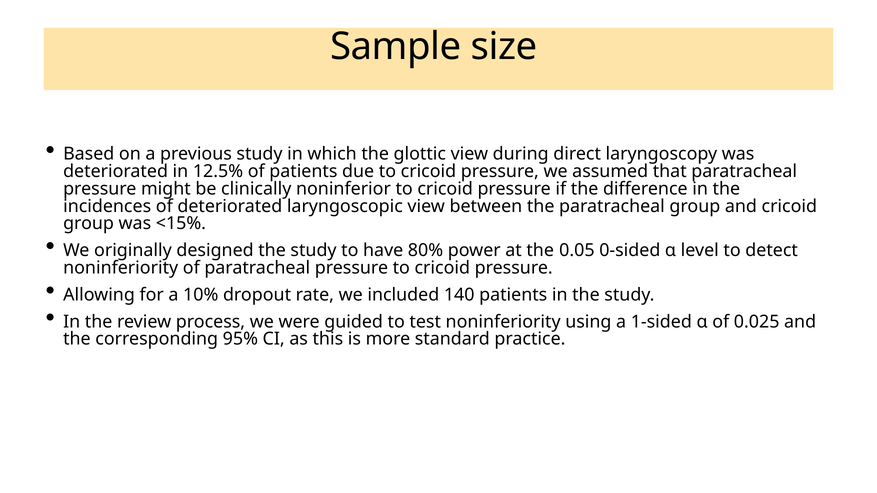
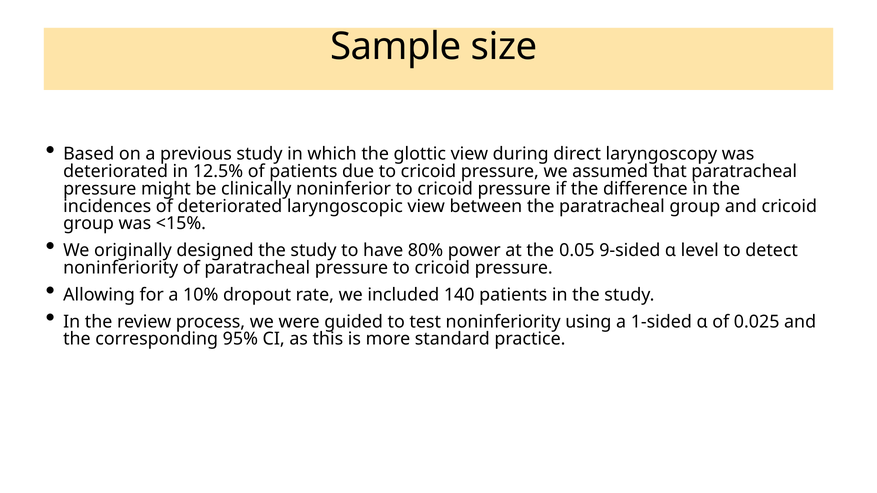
0-sided: 0-sided -> 9-sided (630, 251)
